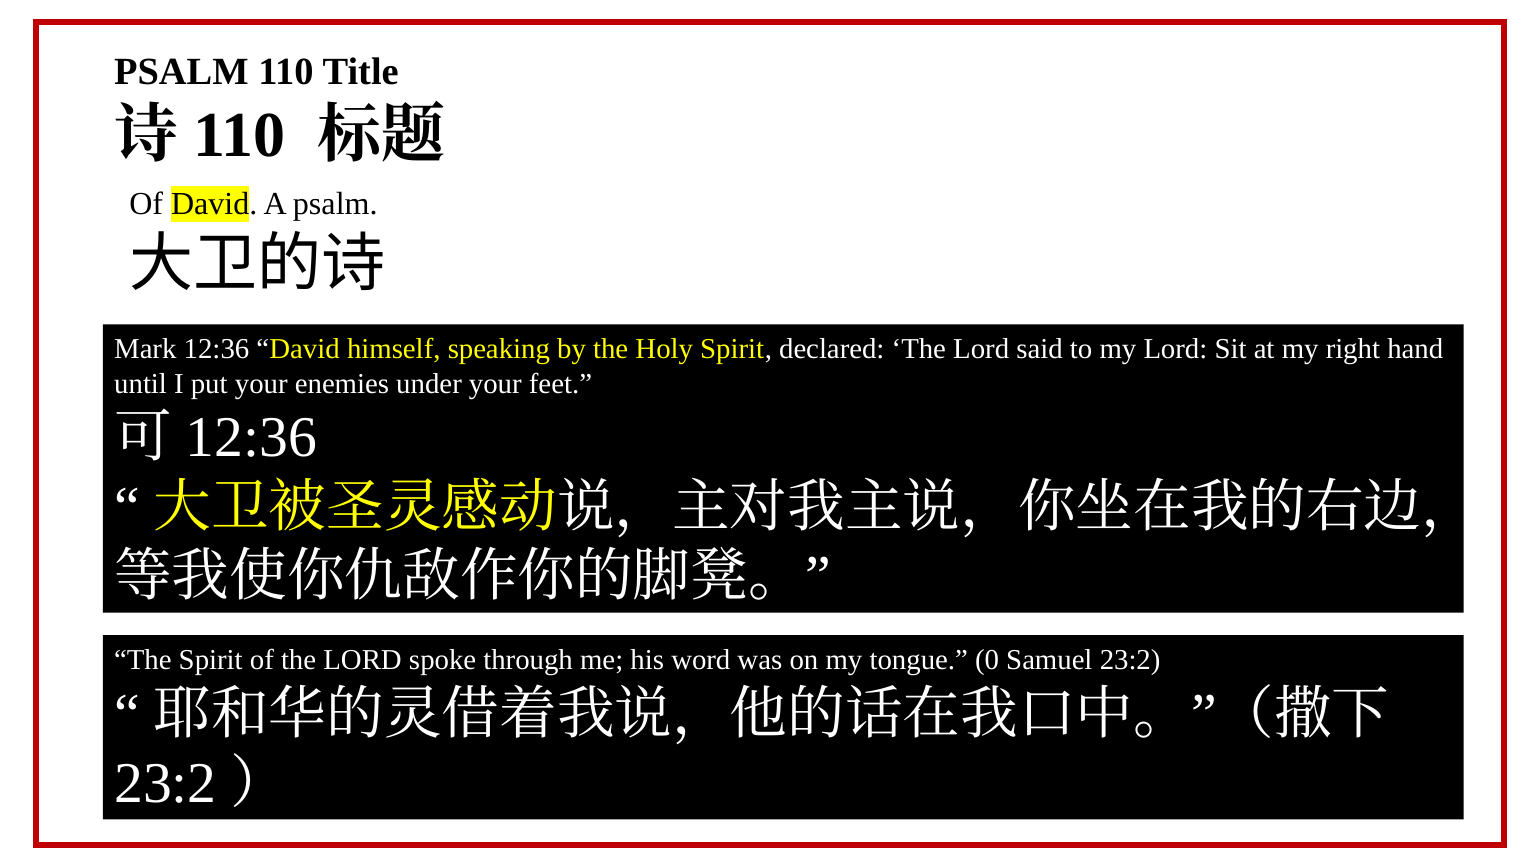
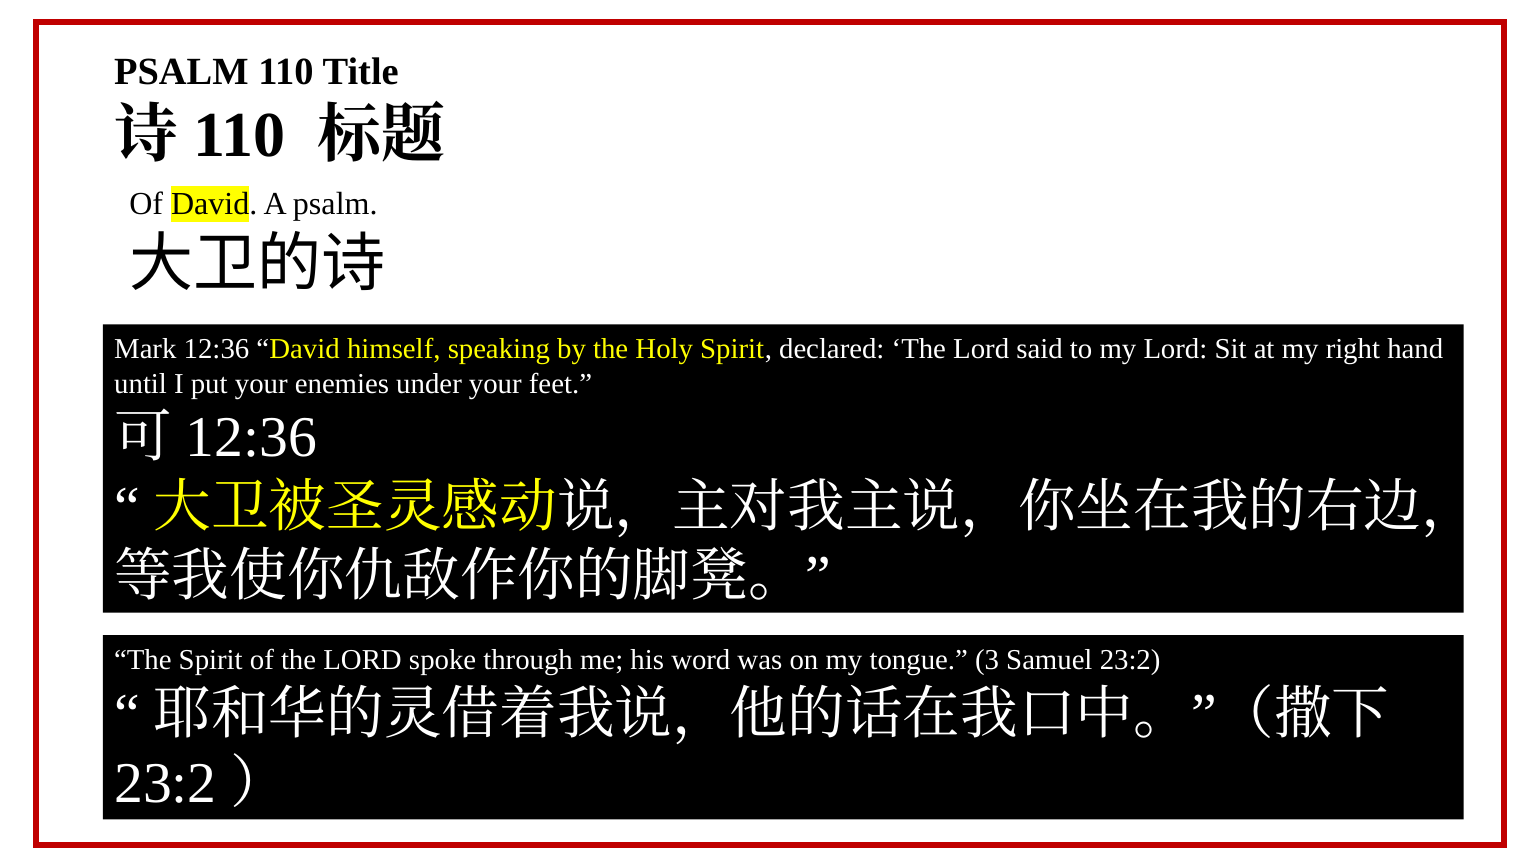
0: 0 -> 3 (987, 660)
